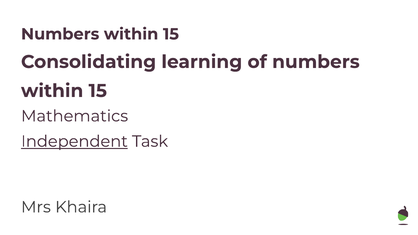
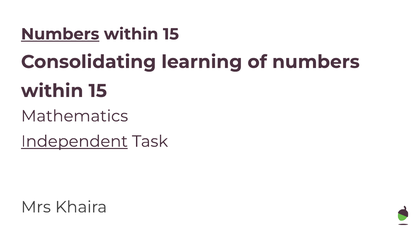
Numbers underline: none -> present (60, 34)
